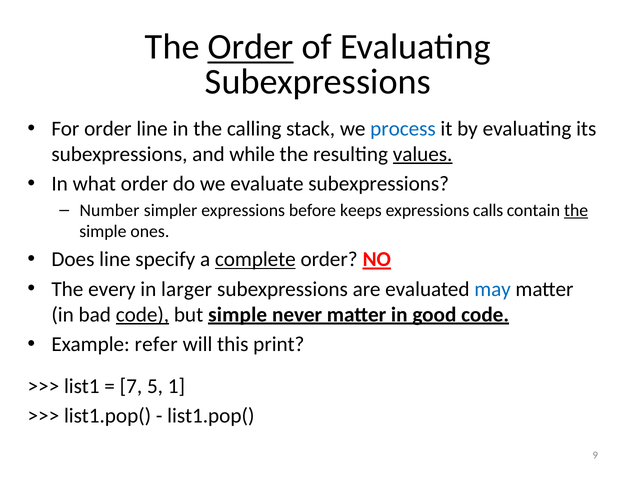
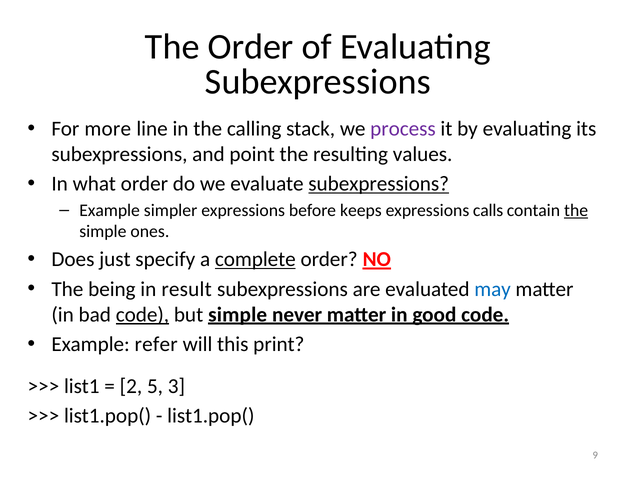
Order underline: present -> none (251, 47)
For order: order -> more (108, 129)
process colour: blue -> purple (403, 129)
while: while -> point (252, 154)
values underline: present -> none (423, 154)
subexpressions underline: none -> present (379, 184)
Number: Number -> Example (110, 210)
Does line: line -> just (115, 259)
every: every -> being (112, 289)
larger: larger -> result (187, 289)
7: 7 -> 2 (131, 386)
1: 1 -> 3 (176, 386)
